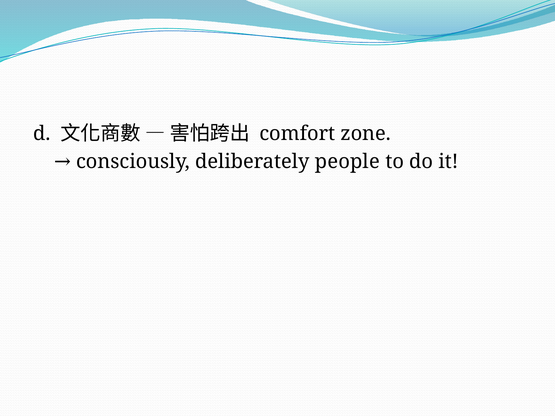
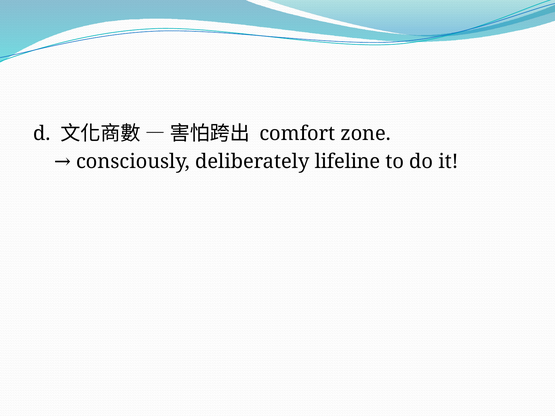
people: people -> lifeline (348, 162)
